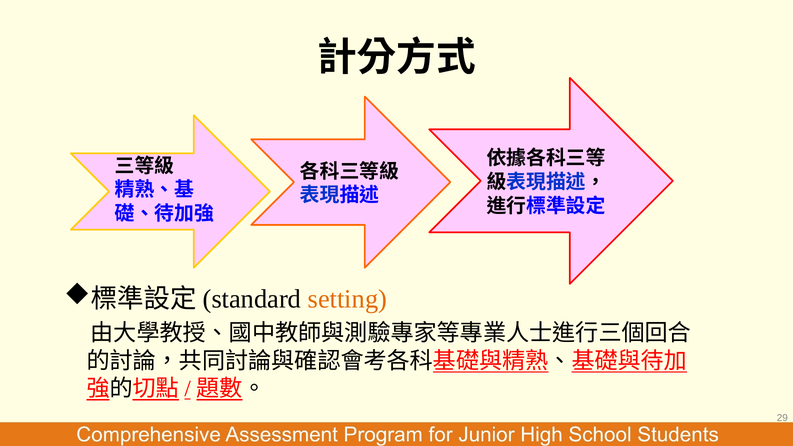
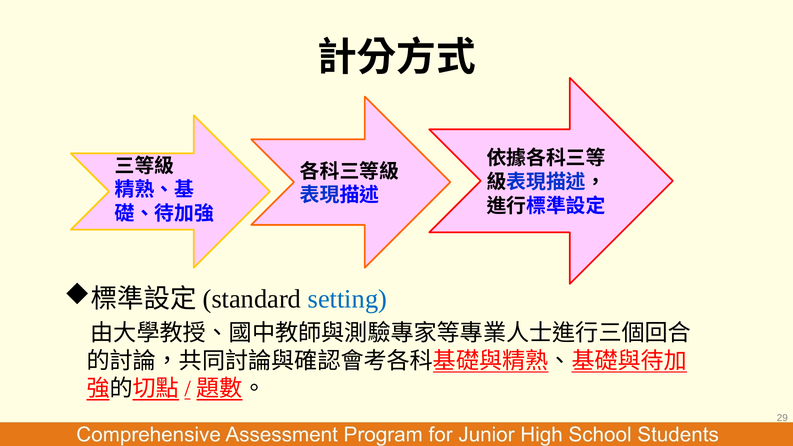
setting colour: orange -> blue (347, 299)
